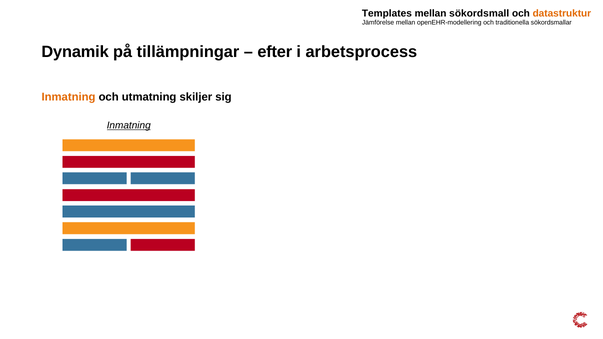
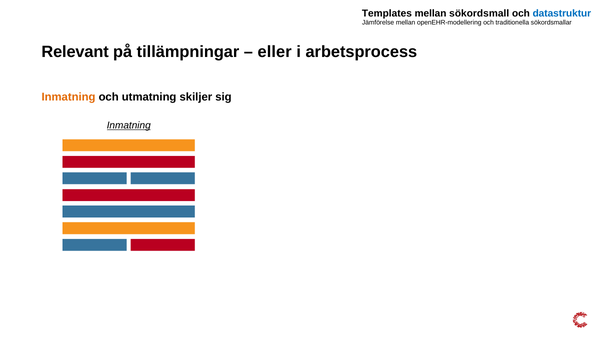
datastruktur colour: orange -> blue (562, 14)
Dynamik: Dynamik -> Relevant (75, 52)
efter: efter -> eller (275, 52)
